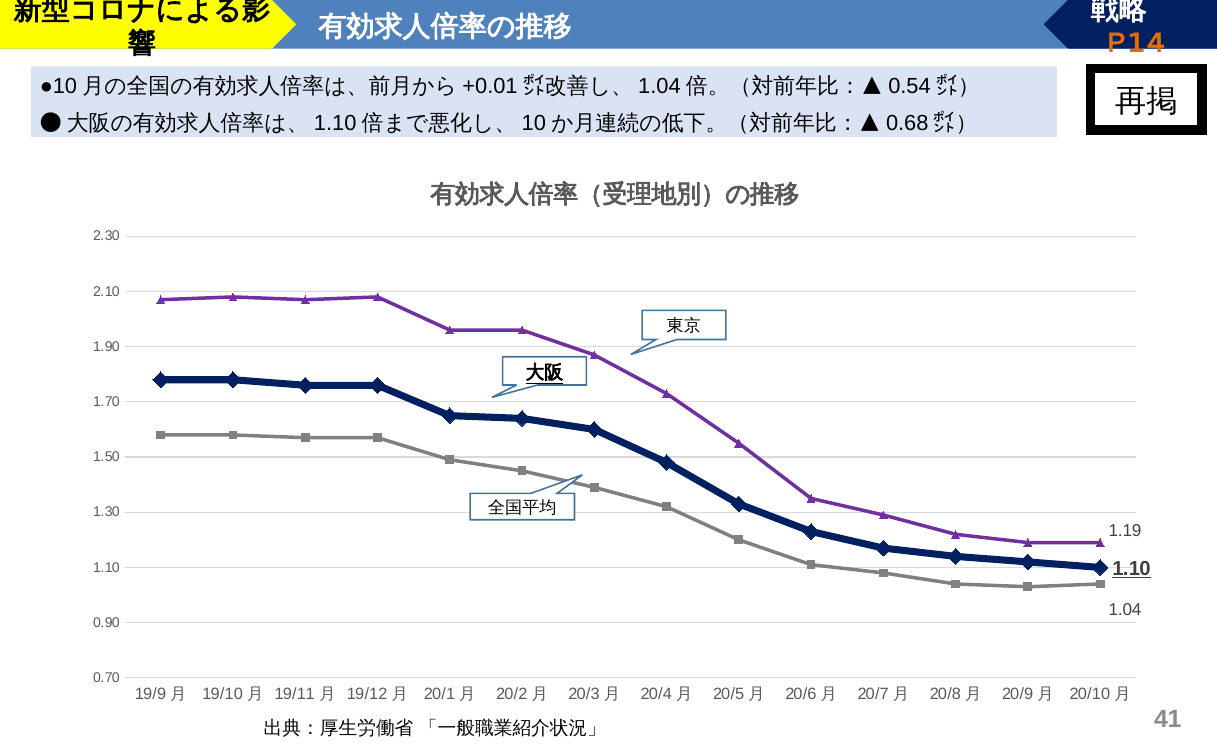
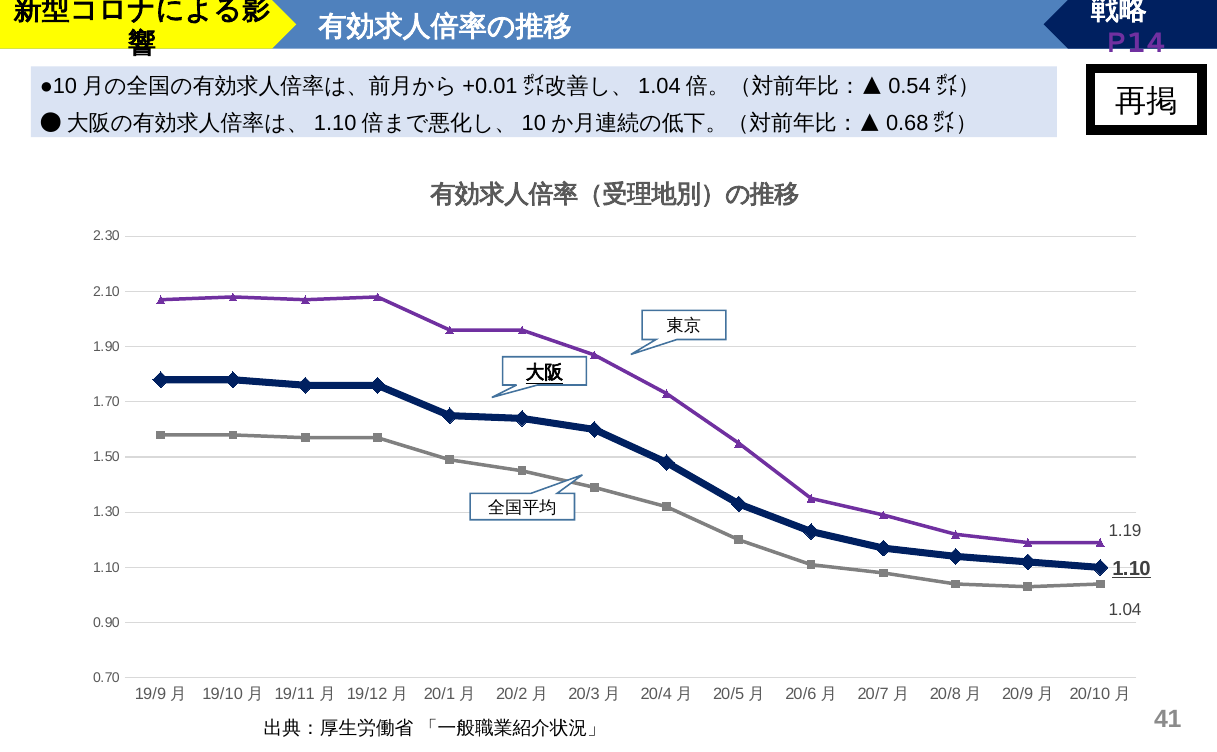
P14 colour: orange -> purple (1136, 43)
